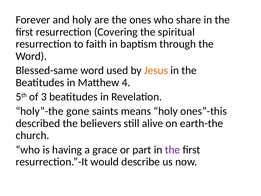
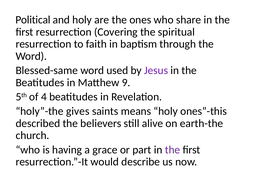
Forever: Forever -> Political (33, 20)
Jesus colour: orange -> purple (156, 70)
4: 4 -> 9 (126, 83)
3: 3 -> 4 (44, 97)
gone: gone -> gives (78, 111)
